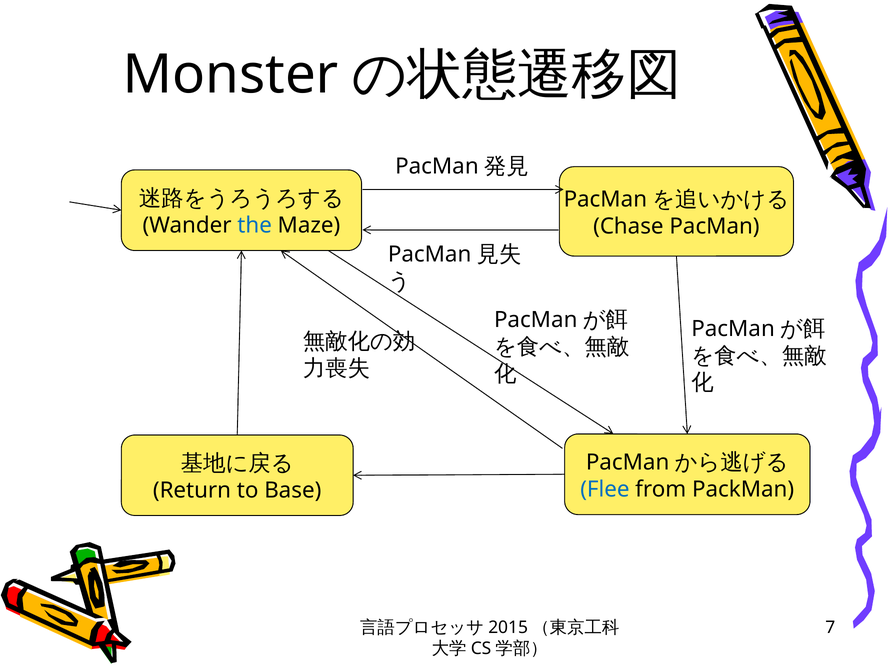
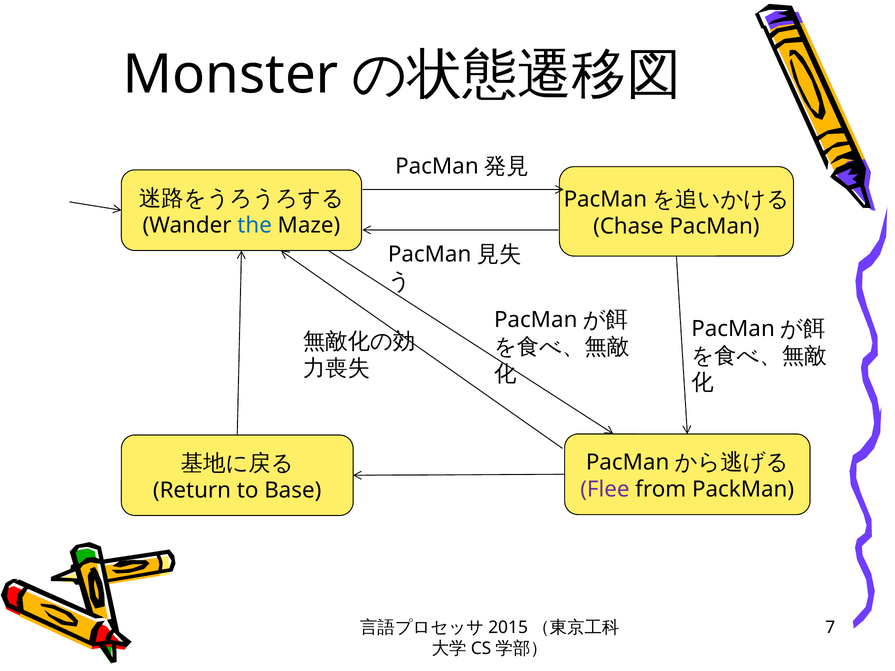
Flee colour: blue -> purple (605, 489)
